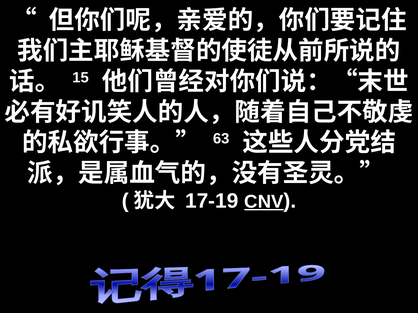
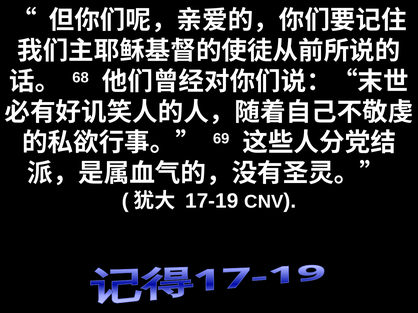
15: 15 -> 68 (81, 78)
63: 63 -> 69 (221, 139)
CNV underline: present -> none (264, 202)
